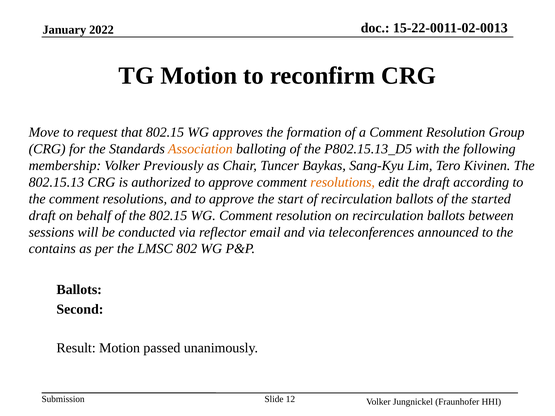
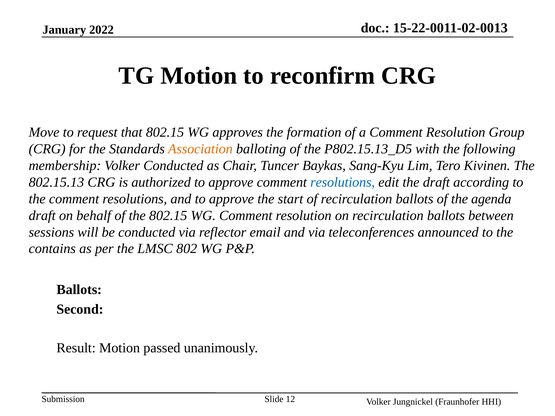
Volker Previously: Previously -> Conducted (173, 166)
resolutions colour: orange -> blue (343, 182)
started: started -> agenda (491, 199)
